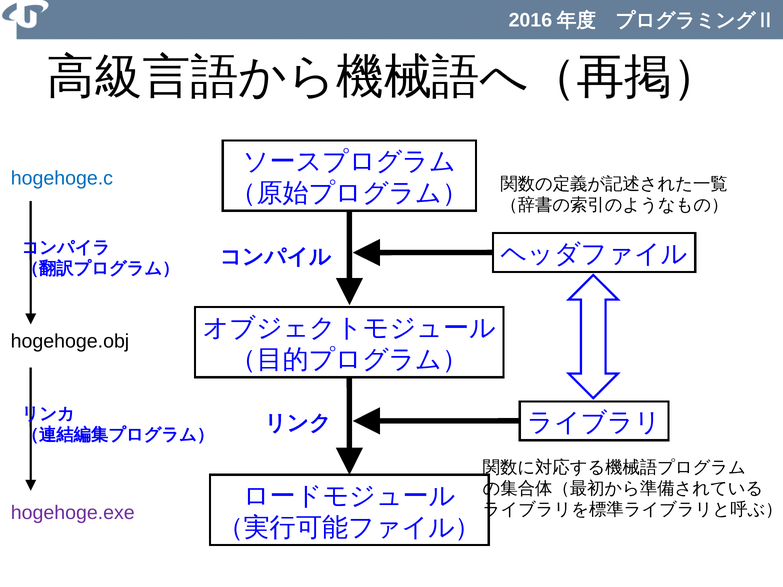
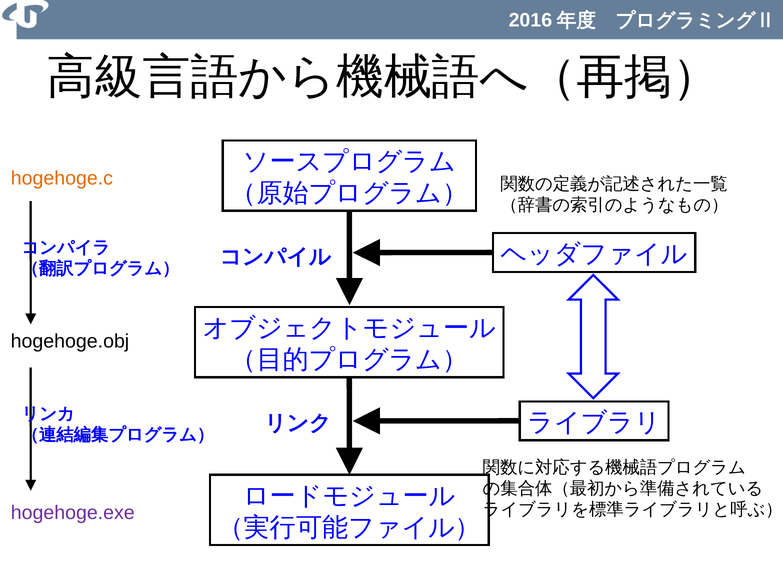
hogehoge.c colour: blue -> orange (62, 178)
